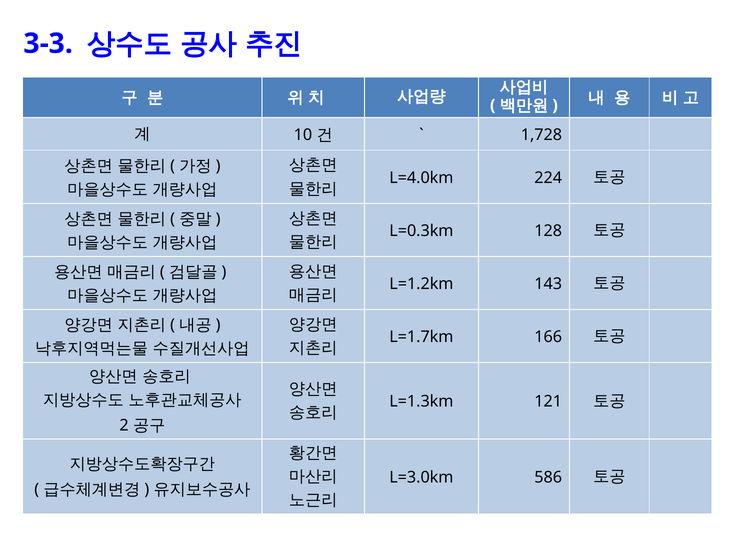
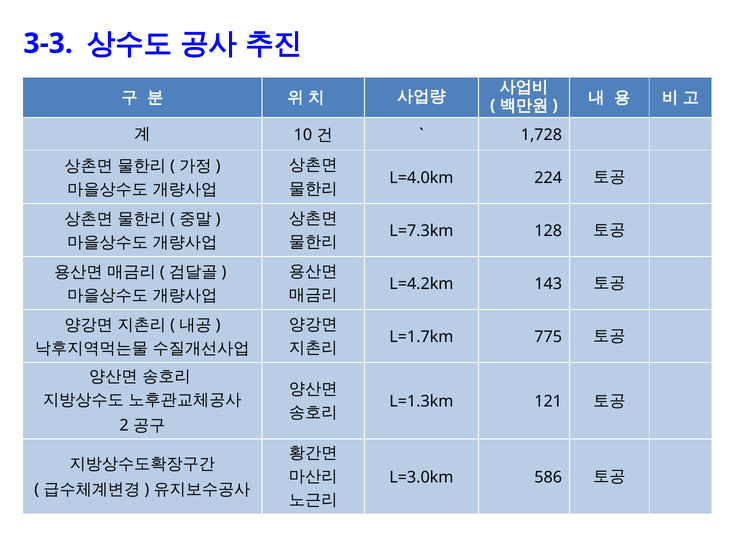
L=0.3km: L=0.3km -> L=7.3km (421, 231)
L=1.2km: L=1.2km -> L=4.2km (421, 284)
166: 166 -> 775 (548, 337)
